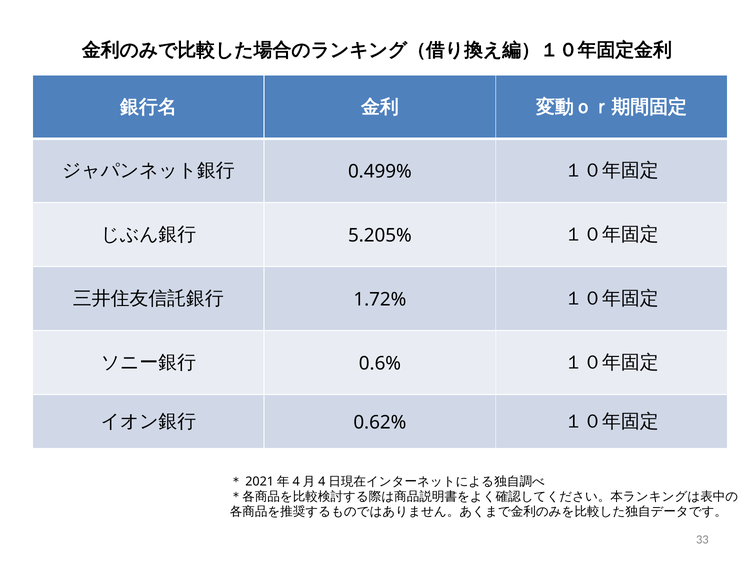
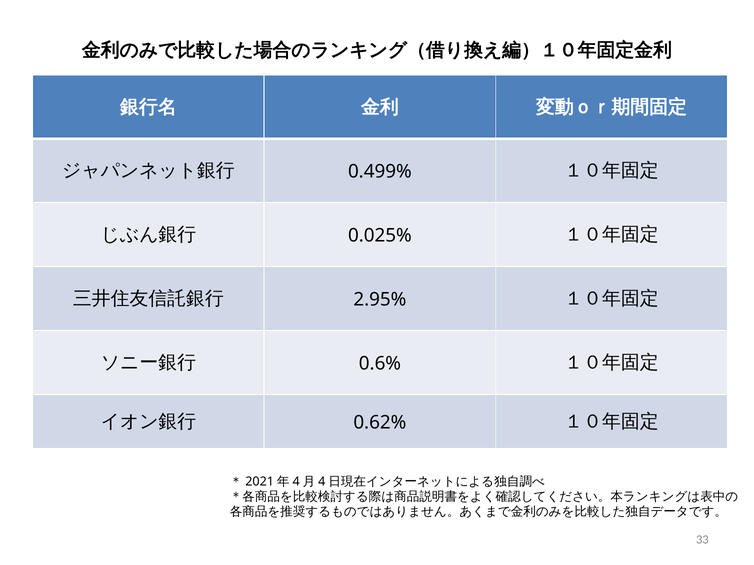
5.205%: 5.205% -> 0.025% (380, 236)
1.72%: 1.72% -> 2.95% (380, 300)
